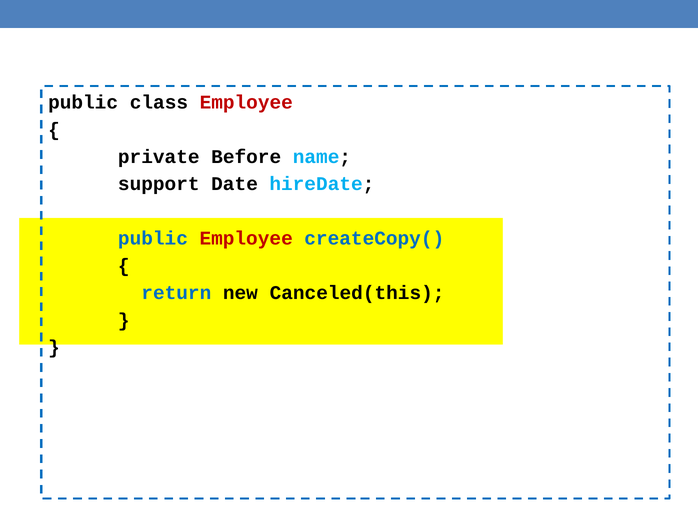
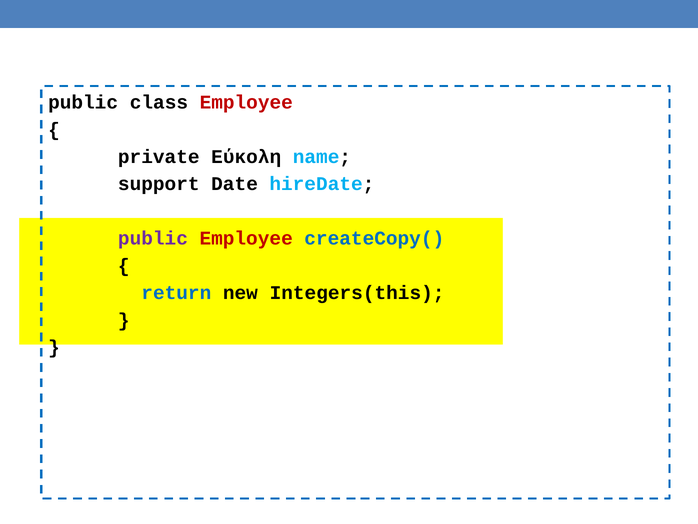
Before: Before -> Εύκολη (246, 157)
public colour: blue -> purple (153, 238)
Canceled(this: Canceled(this -> Integers(this (357, 293)
